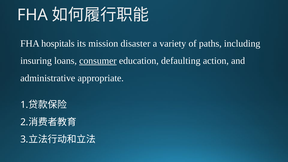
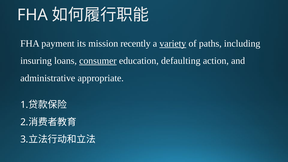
hospitals: hospitals -> payment (58, 43)
disaster: disaster -> recently (136, 43)
variety underline: none -> present (173, 43)
